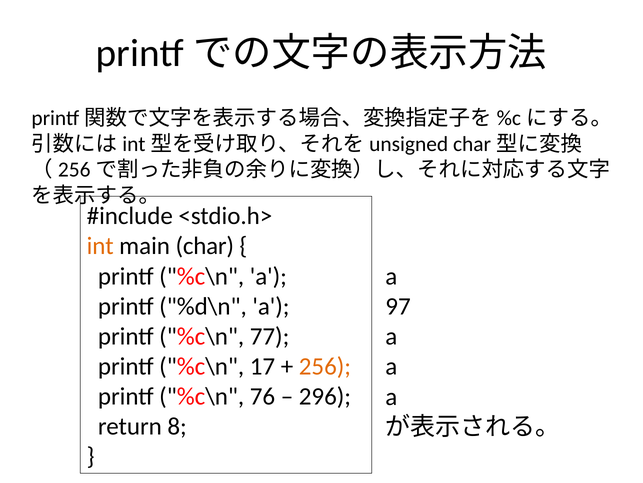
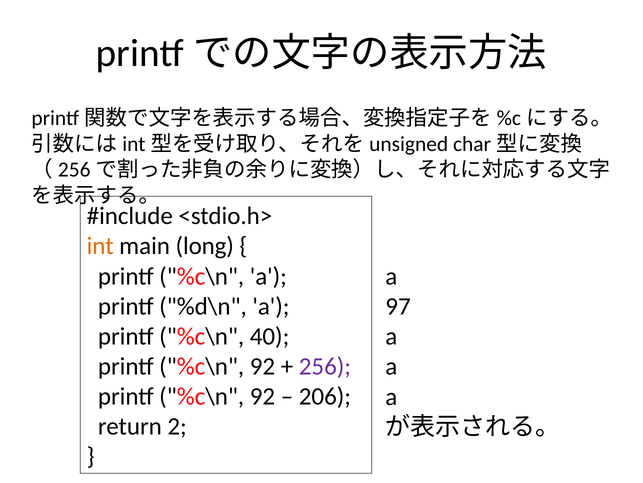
char: char -> long (205, 246)
77: 77 -> 40 (270, 336)
17: 17 -> 92 (262, 366)
256 colour: orange -> purple (325, 366)
76: 76 -> 92 (262, 396)
296: 296 -> 206 (325, 396)
8: 8 -> 2 (177, 426)
